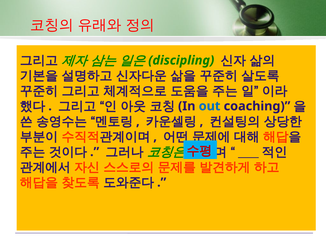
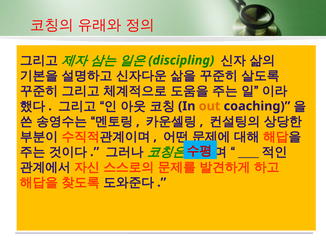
out colour: blue -> orange (210, 106)
